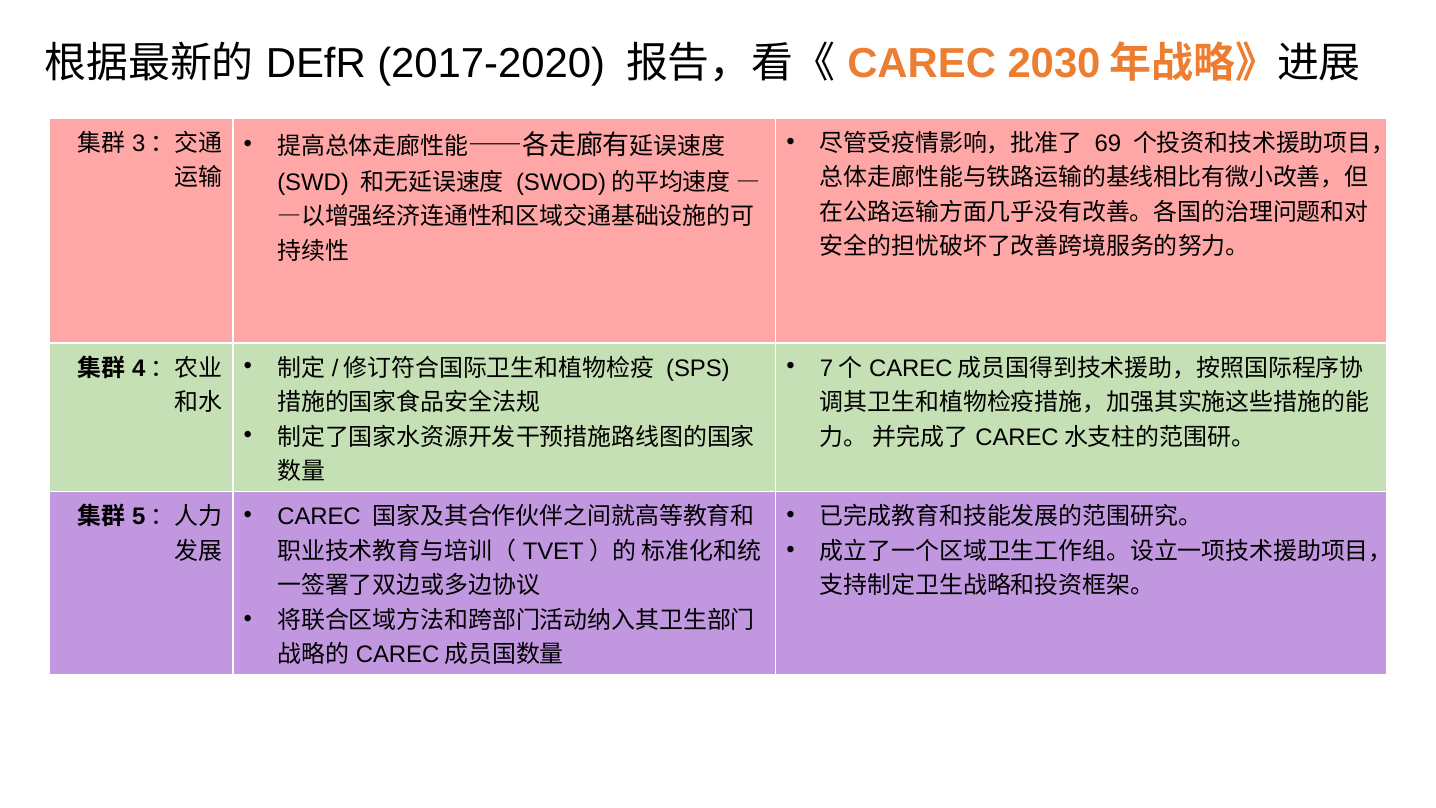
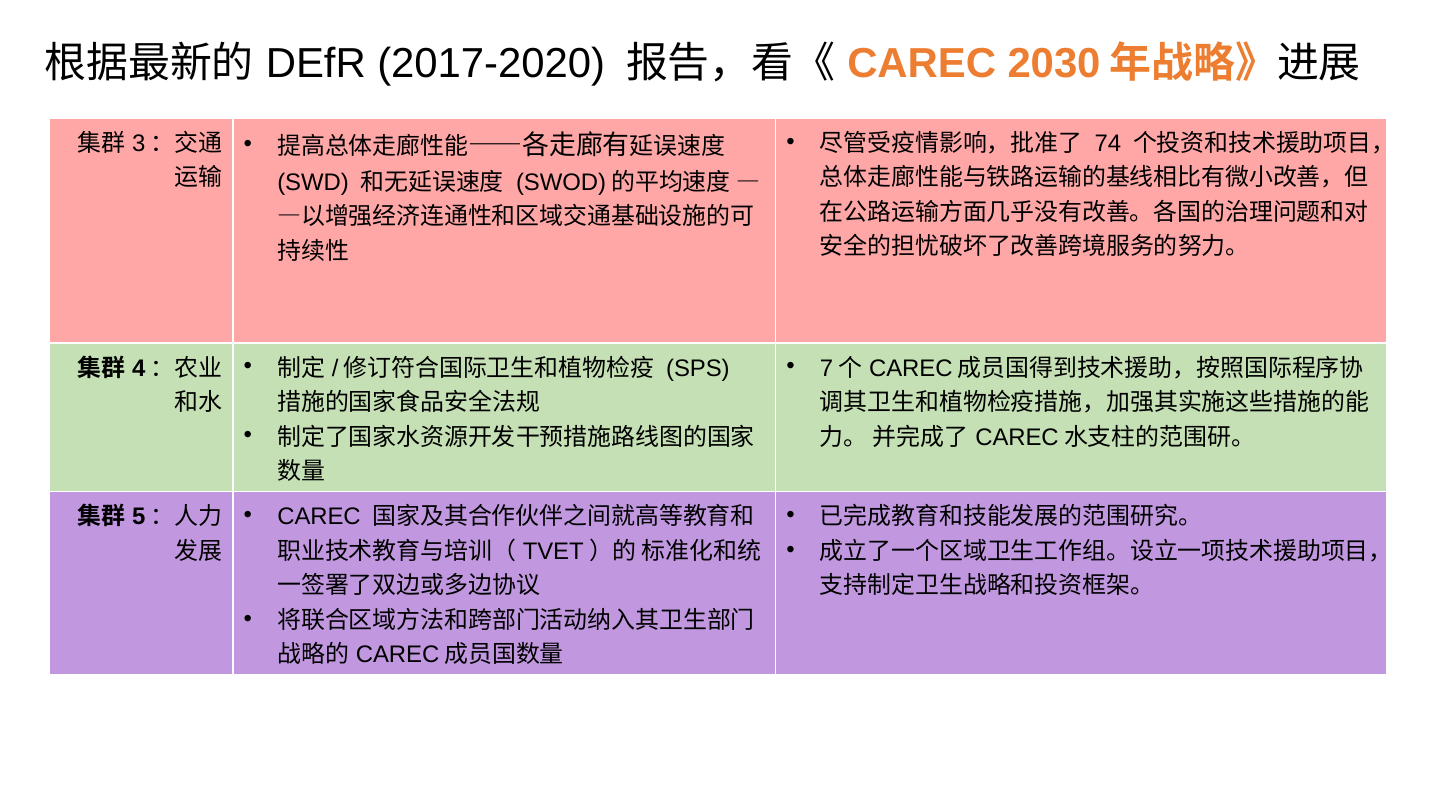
69: 69 -> 74 (1108, 143)
